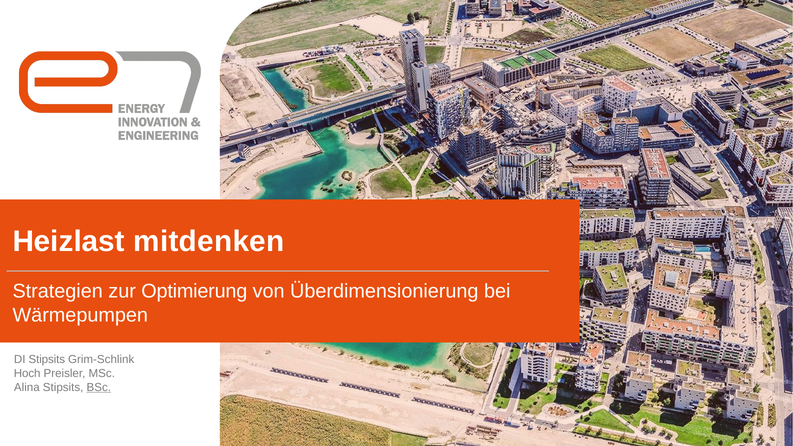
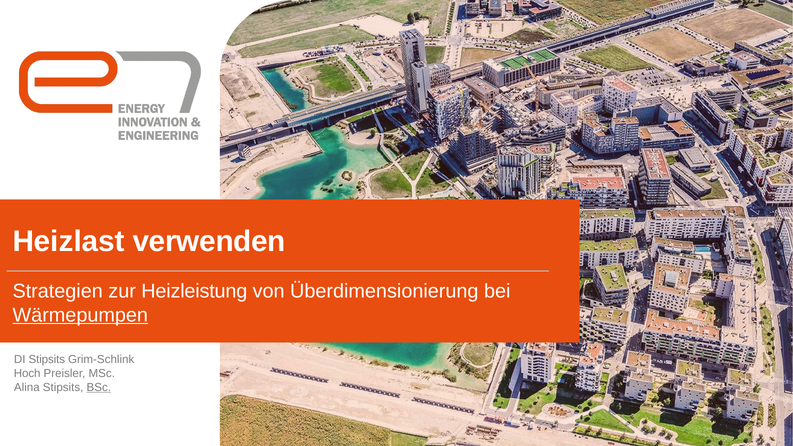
mitdenken: mitdenken -> verwenden (209, 241)
Optimierung: Optimierung -> Heizleistung (194, 291)
Wärmepumpen underline: none -> present (80, 315)
